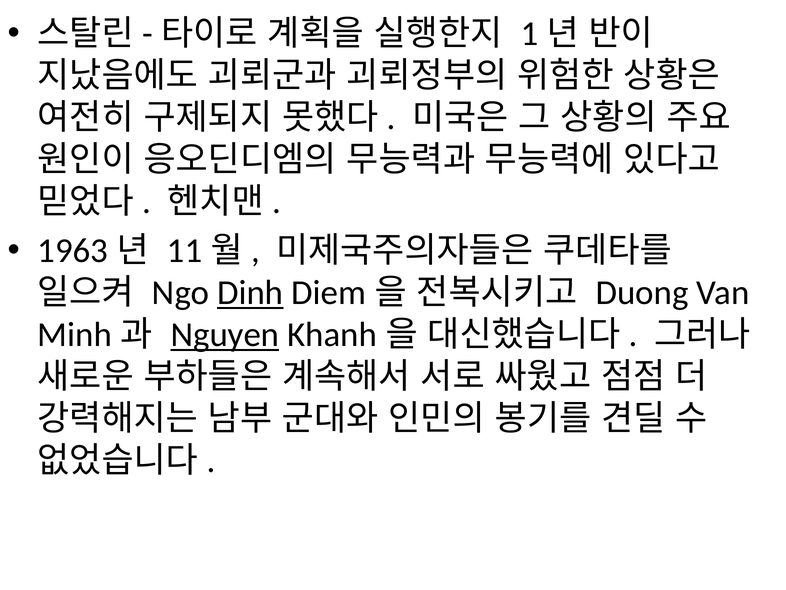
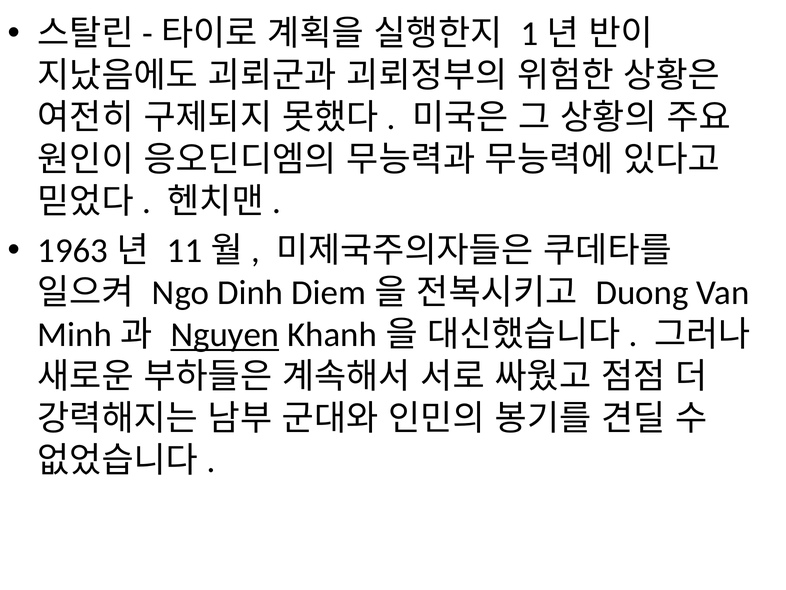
Dinh underline: present -> none (250, 293)
